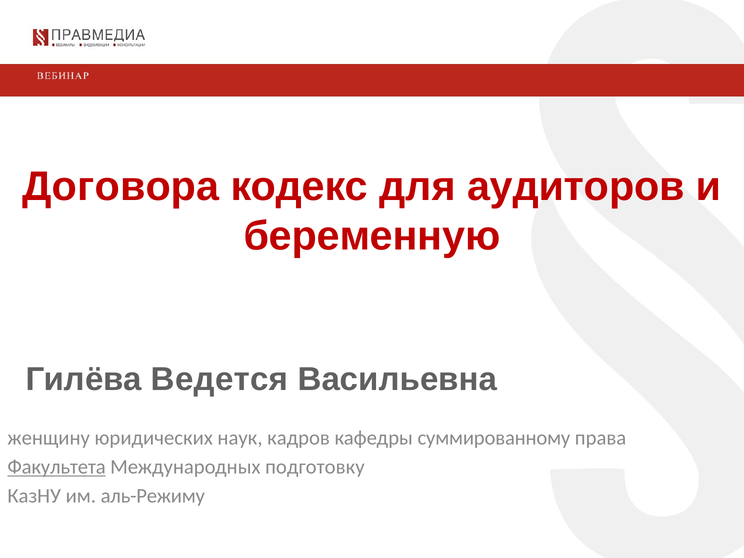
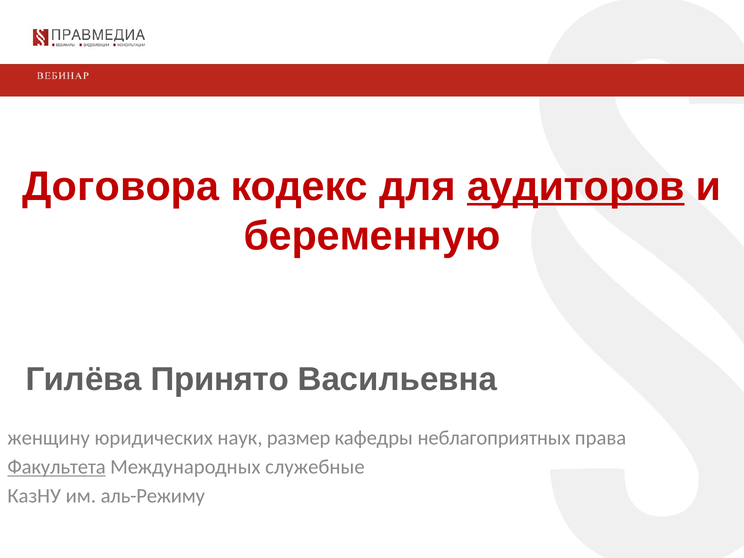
аудиторов underline: none -> present (576, 187)
Ведется: Ведется -> Принято (220, 380)
кадров: кадров -> размер (299, 438)
суммированному: суммированному -> неблагоприятных (494, 438)
подготовку: подготовку -> служебные (315, 467)
